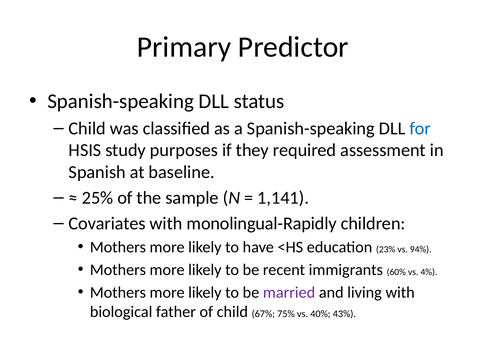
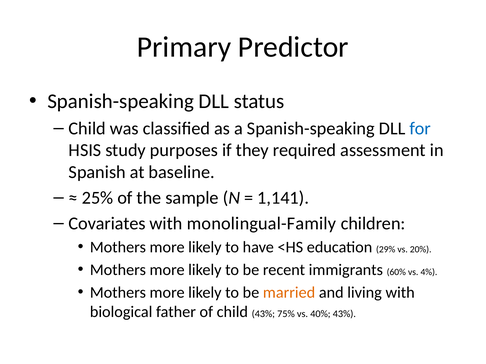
monolingual-Rapidly: monolingual-Rapidly -> monolingual-Family (262, 224)
23%: 23% -> 29% (386, 250)
94%: 94% -> 20% (421, 250)
married colour: purple -> orange (289, 293)
child 67%: 67% -> 43% (263, 314)
